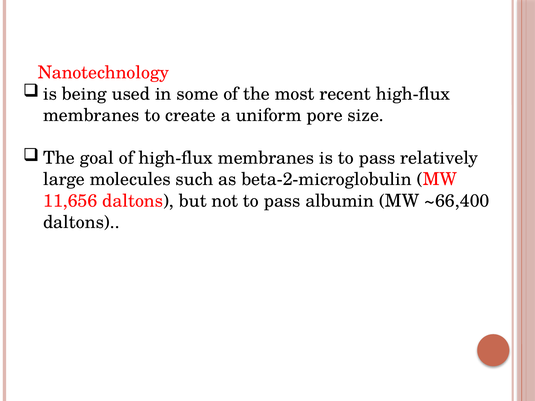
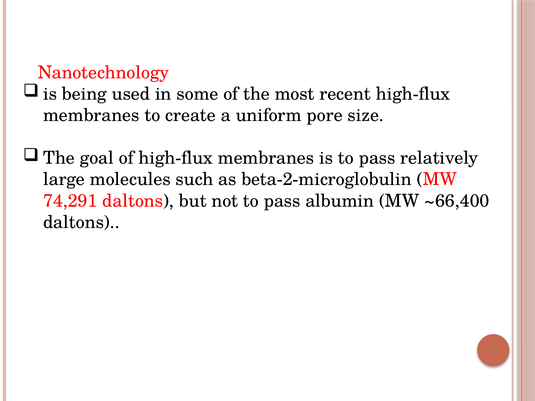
11,656: 11,656 -> 74,291 (70, 201)
